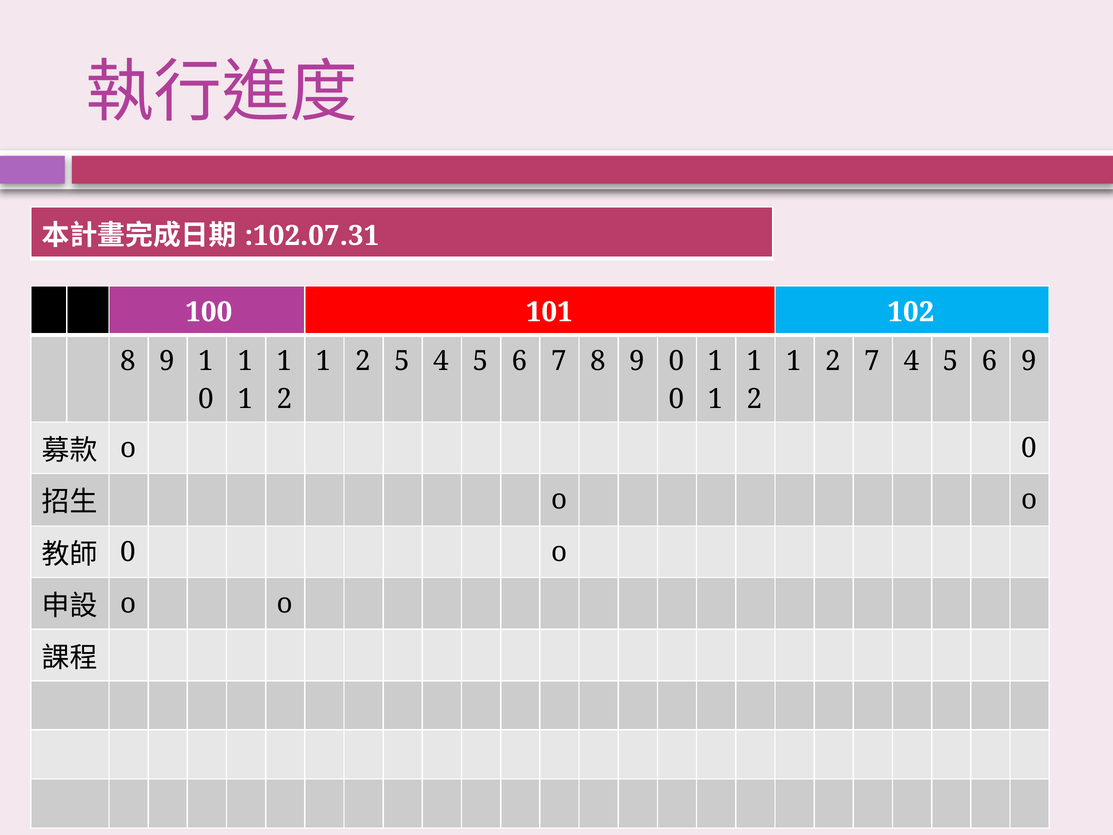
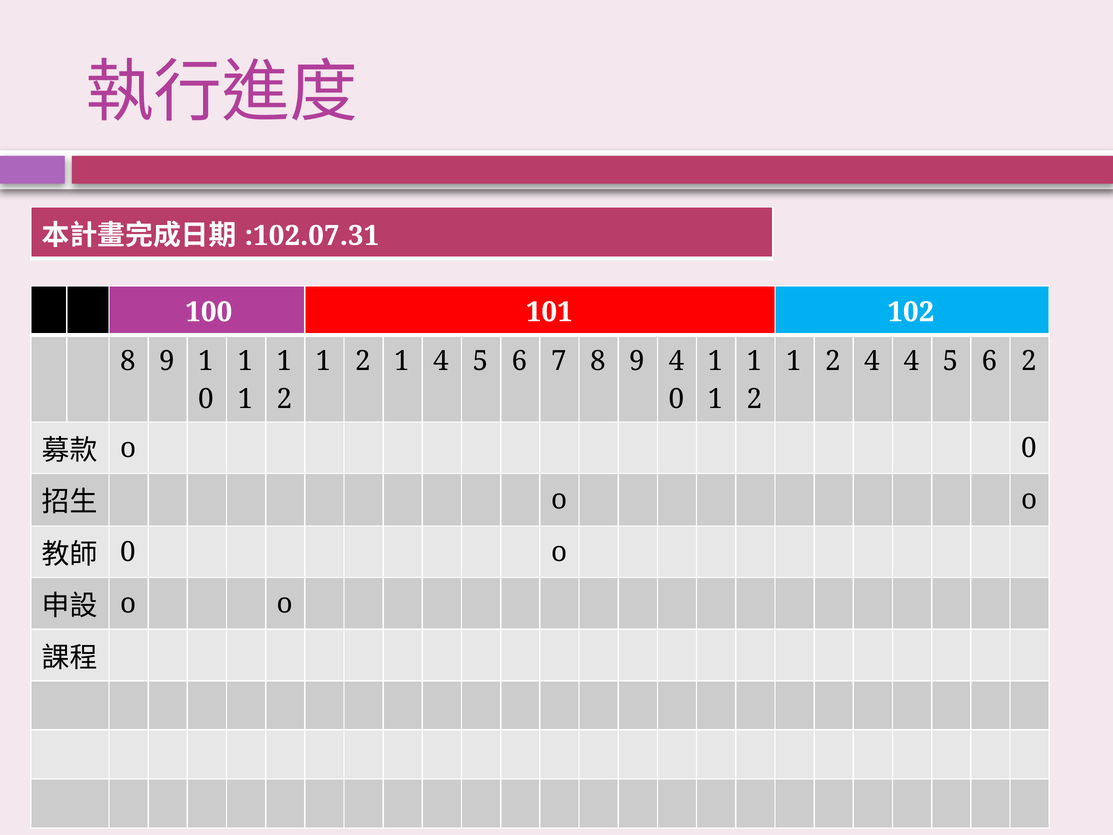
5: 5 -> 1 (402, 361)
9 0: 0 -> 4 (676, 361)
2 7: 7 -> 4 (872, 361)
6 9: 9 -> 2 (1029, 361)
